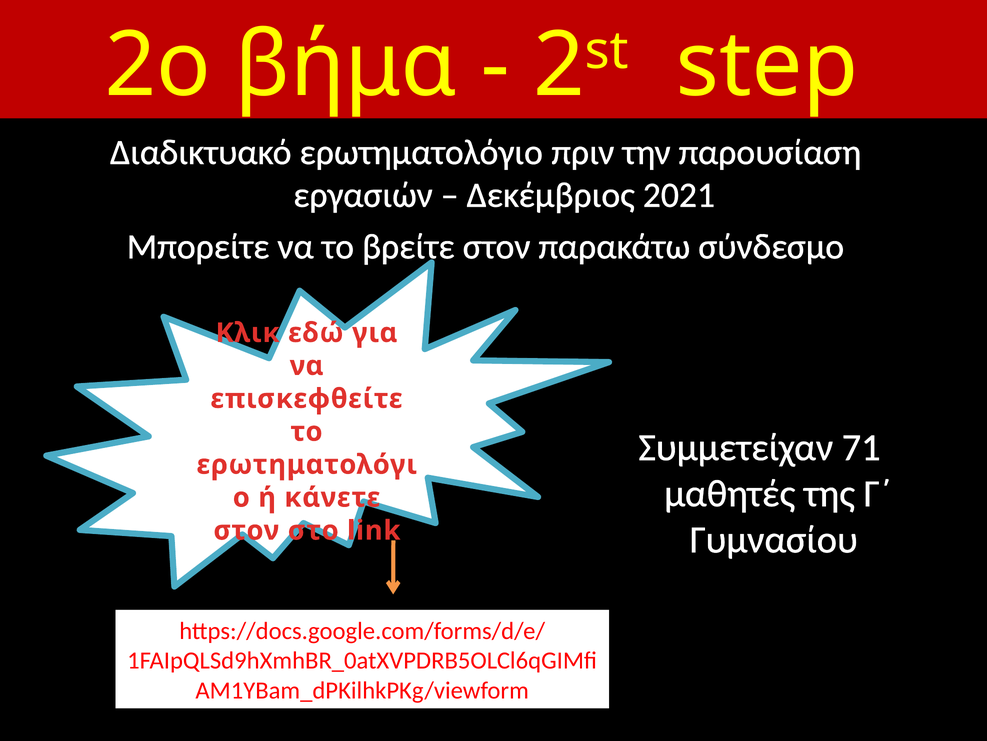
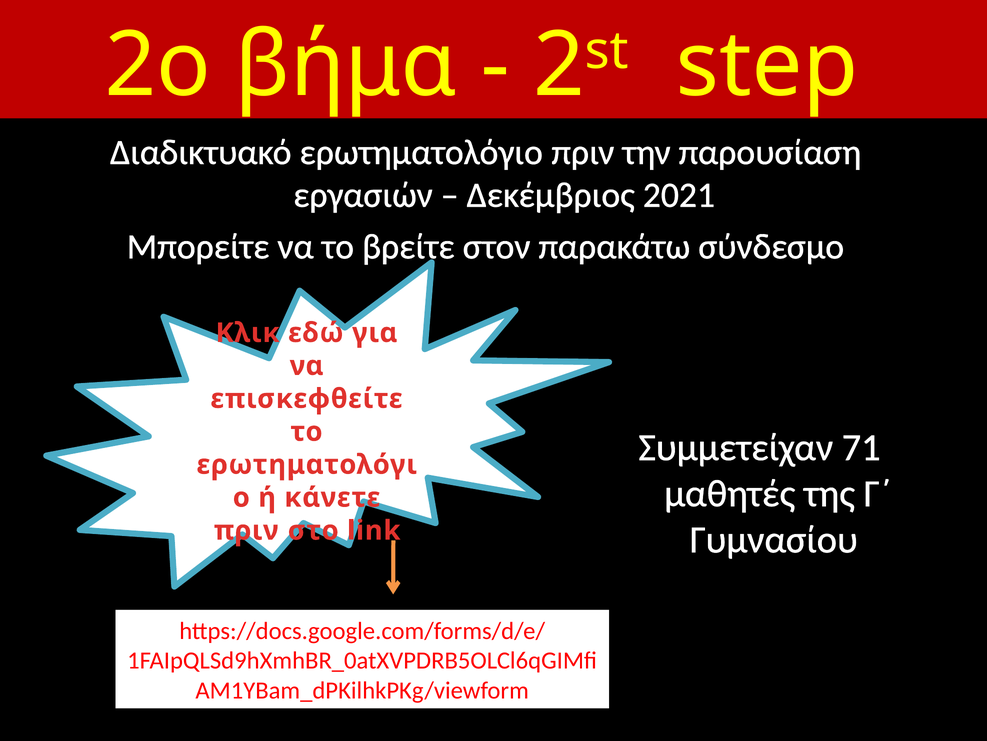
στον: στον -> πριν (246, 530)
